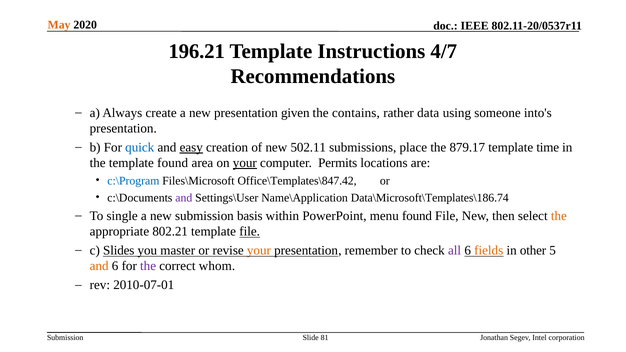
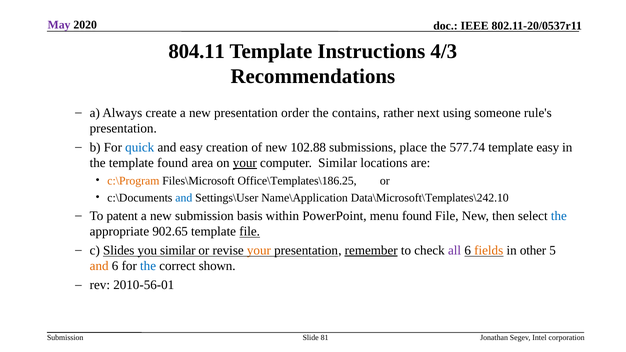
May colour: orange -> purple (59, 25)
196.21: 196.21 -> 804.11 (197, 51)
4/7: 4/7 -> 4/3 (444, 51)
given: given -> order (295, 113)
data: data -> next (428, 113)
into's: into's -> rule's (538, 113)
easy underline: present -> none (191, 147)
502.11: 502.11 -> 102.88 (308, 147)
879.17: 879.17 -> 577.74 (467, 147)
template time: time -> easy (548, 147)
computer Permits: Permits -> Similar (338, 163)
c:\Program colour: blue -> orange (133, 181)
Office\Templates\847.42: Office\Templates\847.42 -> Office\Templates\186.25 (297, 181)
and colour: purple -> blue (184, 198)
Data\Microsoft\Templates\186.74: Data\Microsoft\Templates\186.74 -> Data\Microsoft\Templates\242.10 (430, 198)
single: single -> patent (122, 216)
the colour: orange -> blue (559, 216)
802.21: 802.21 -> 902.65 (170, 232)
you master: master -> similar (178, 251)
remember underline: none -> present (371, 251)
the colour: purple -> blue (148, 266)
whom: whom -> shown (217, 266)
2010-07-01: 2010-07-01 -> 2010-56-01 (144, 285)
